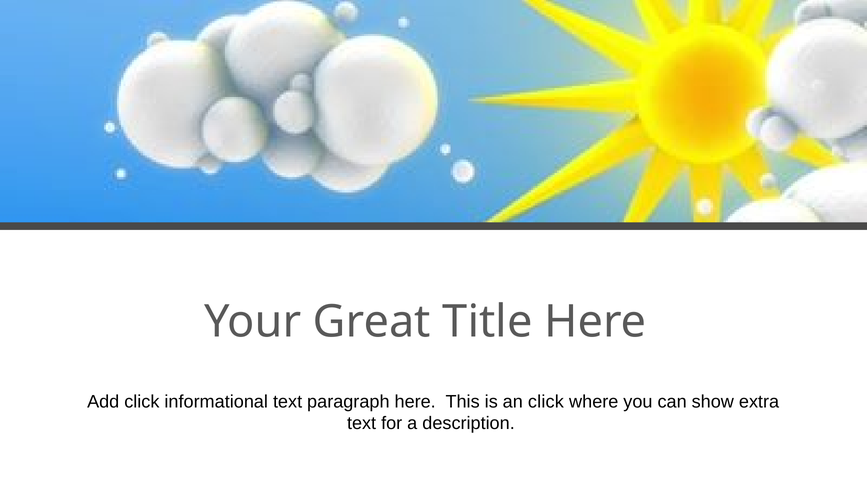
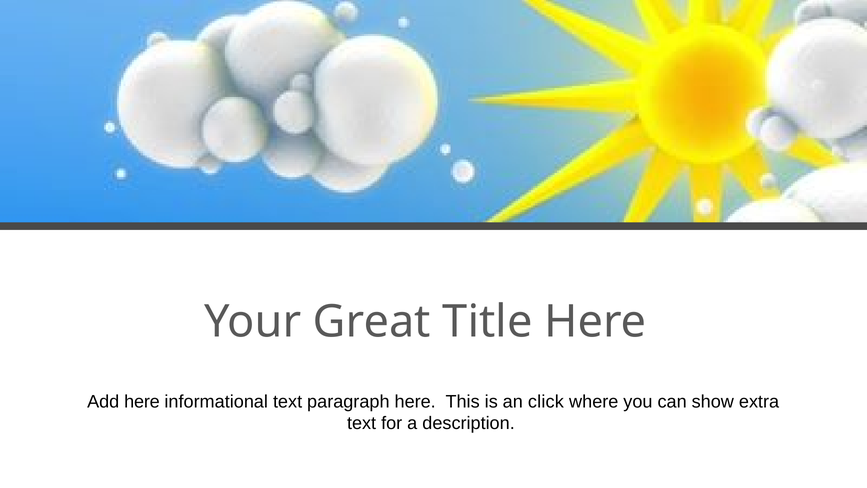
Add click: click -> here (142, 401)
